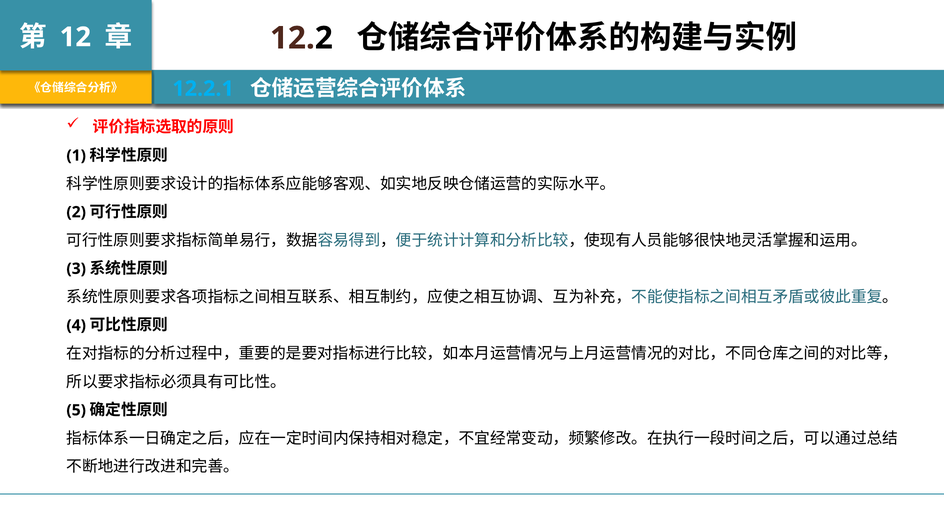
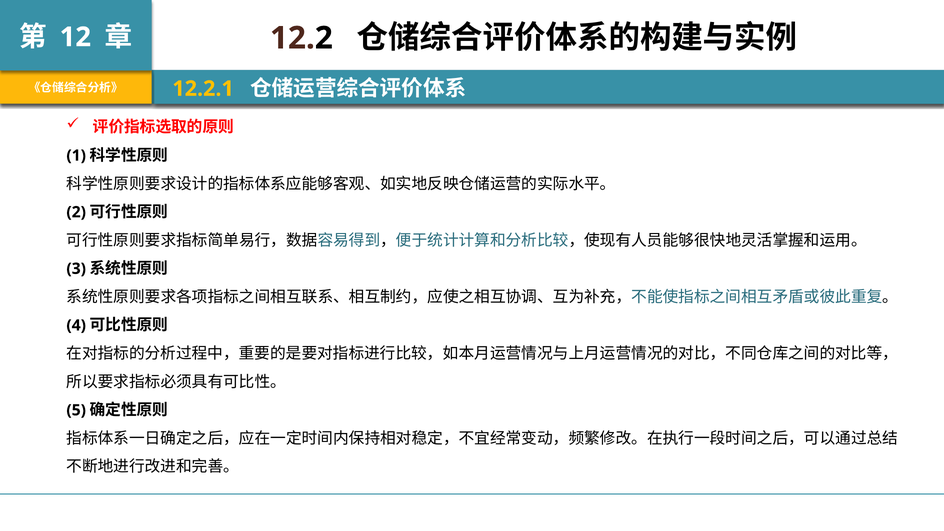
12.2.1 colour: light blue -> yellow (203, 89)
